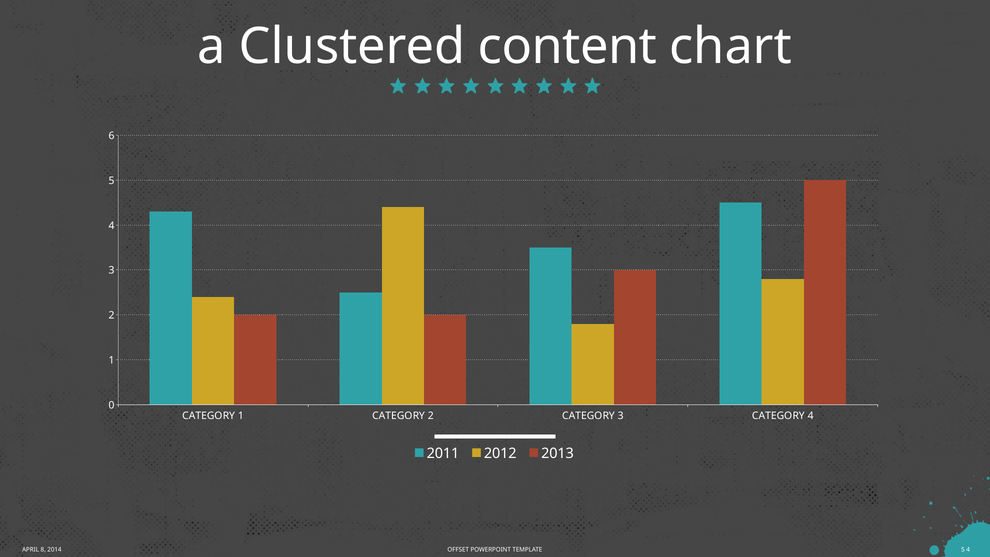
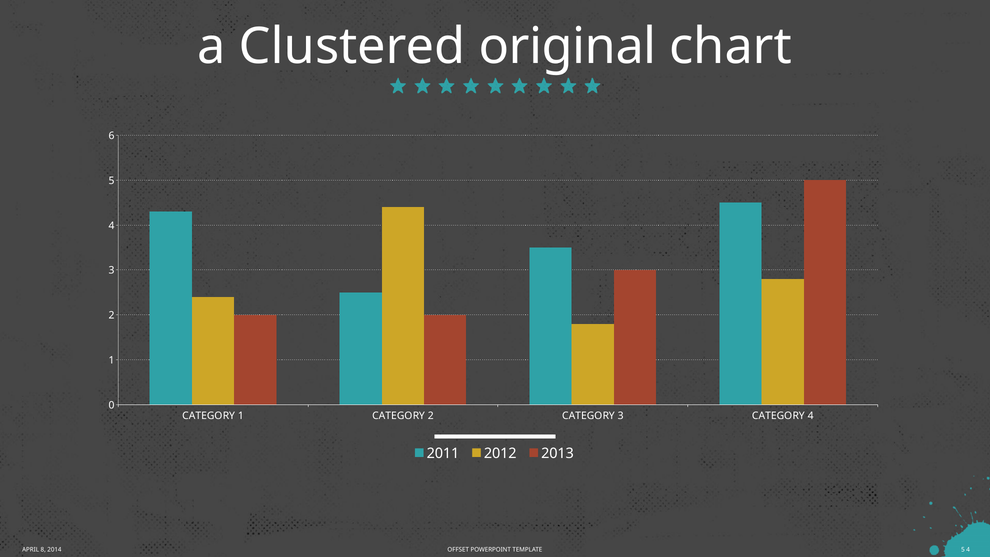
content: content -> original (567, 46)
